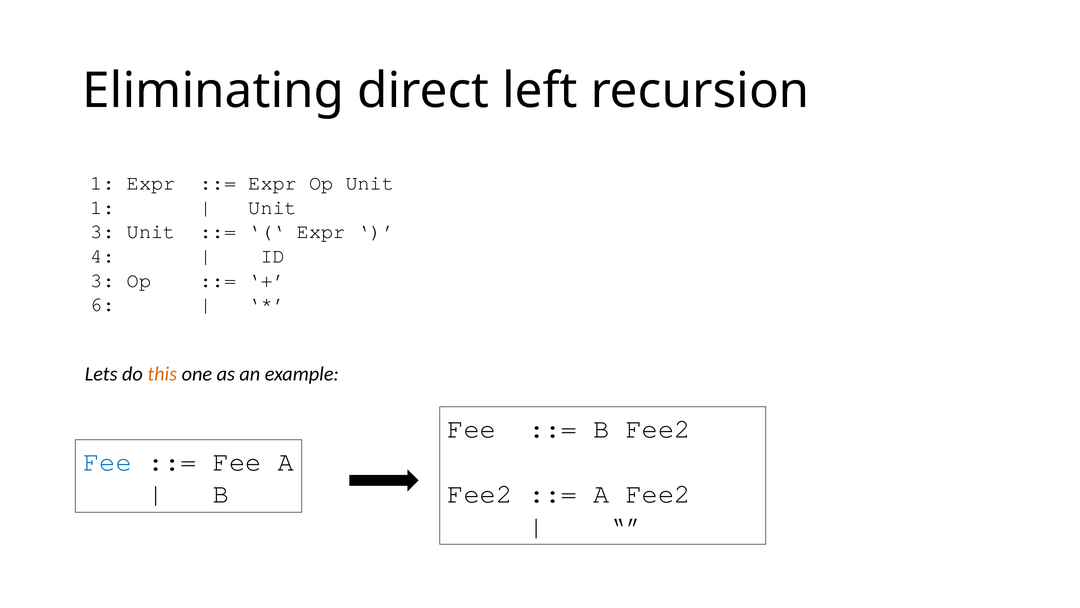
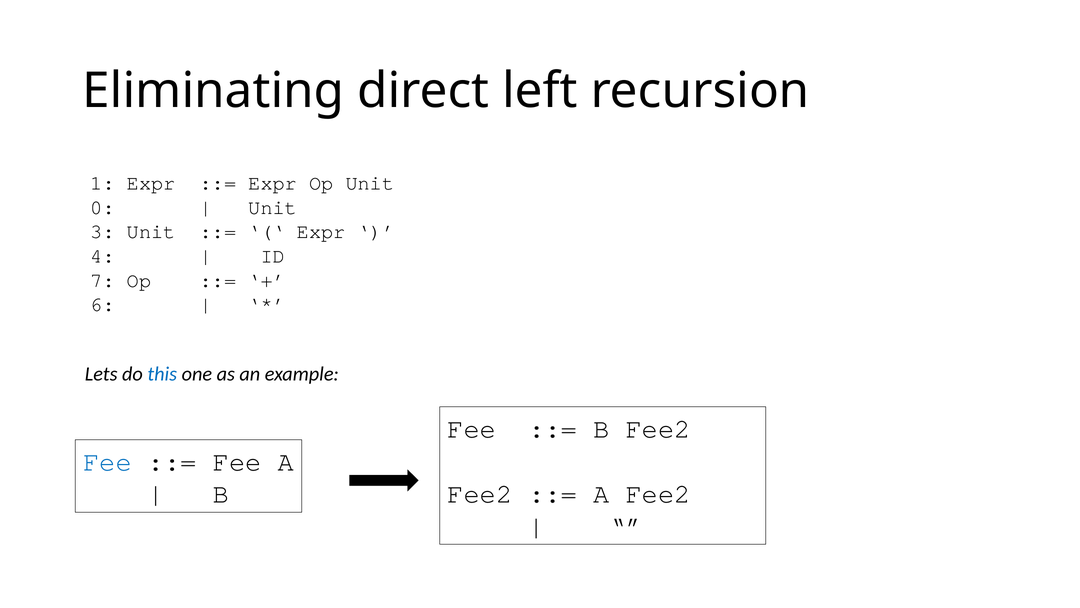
1: 1 -> 0 (103, 207)
3: 3 -> 7 (103, 280)
this colour: orange -> blue (162, 374)
